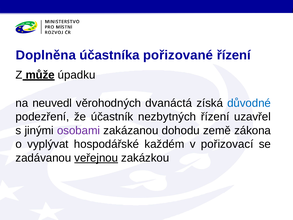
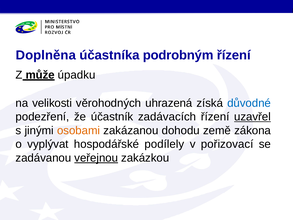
pořizované: pořizované -> podrobným (178, 55)
neuvedl: neuvedl -> velikosti (52, 103)
dvanáctá: dvanáctá -> uhrazená (169, 103)
nezbytných: nezbytných -> zadávacích (167, 117)
uzavřel underline: none -> present (252, 117)
osobami colour: purple -> orange (79, 130)
každém: každém -> podílely (164, 144)
